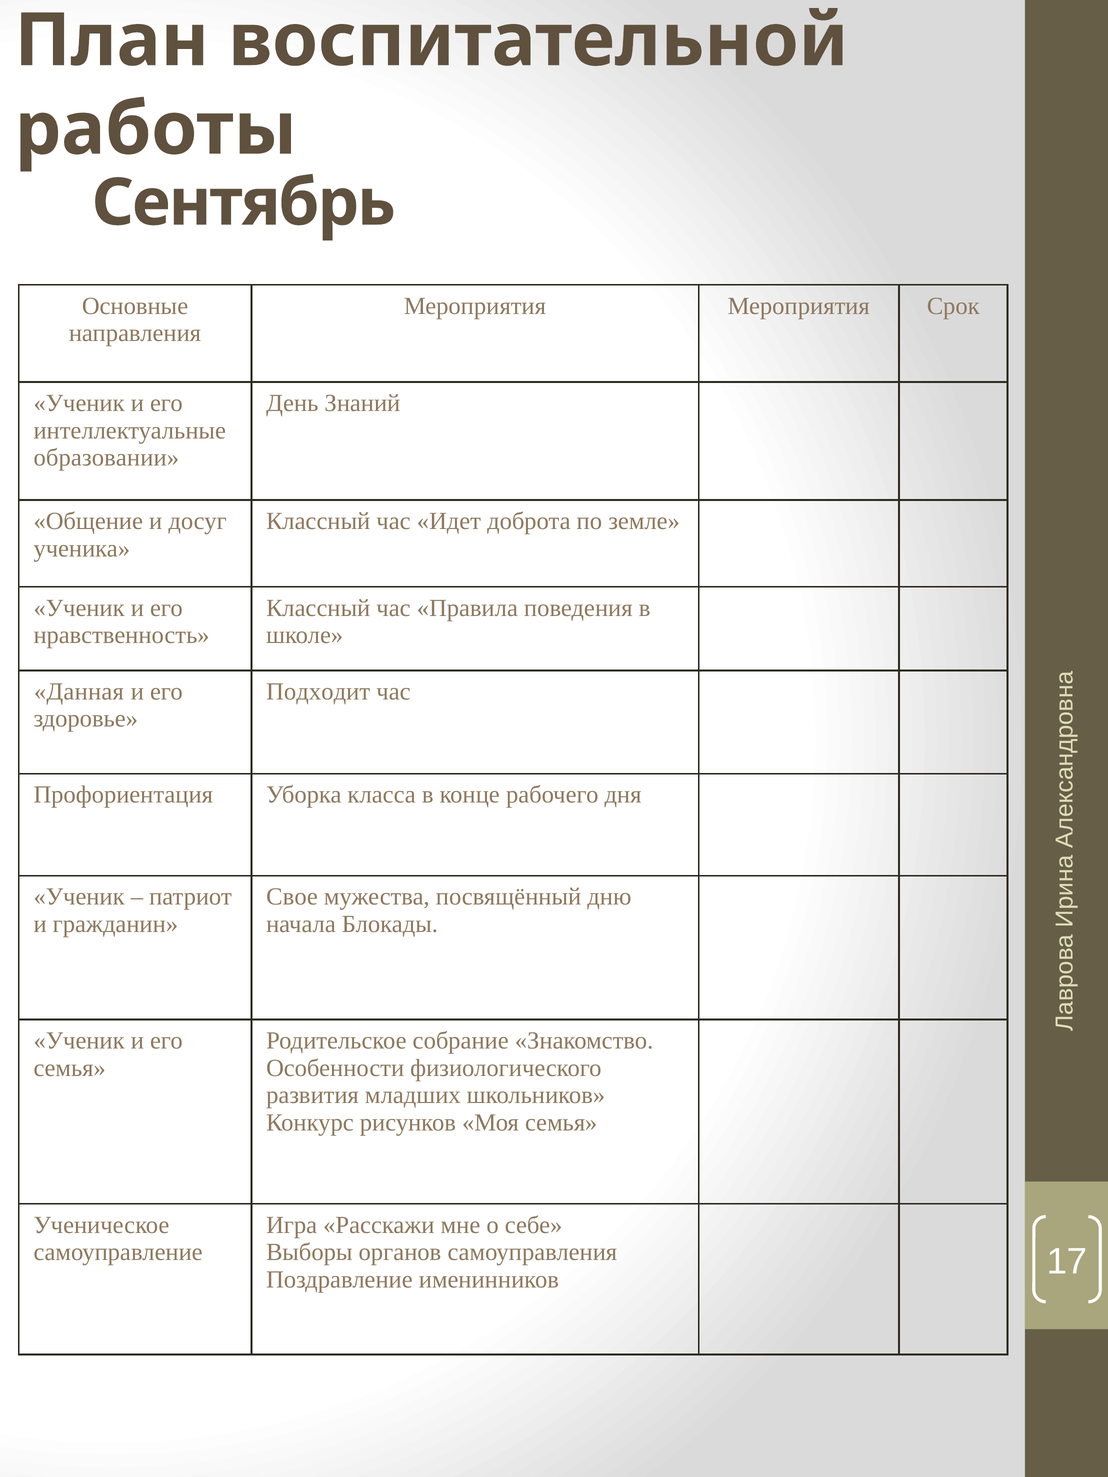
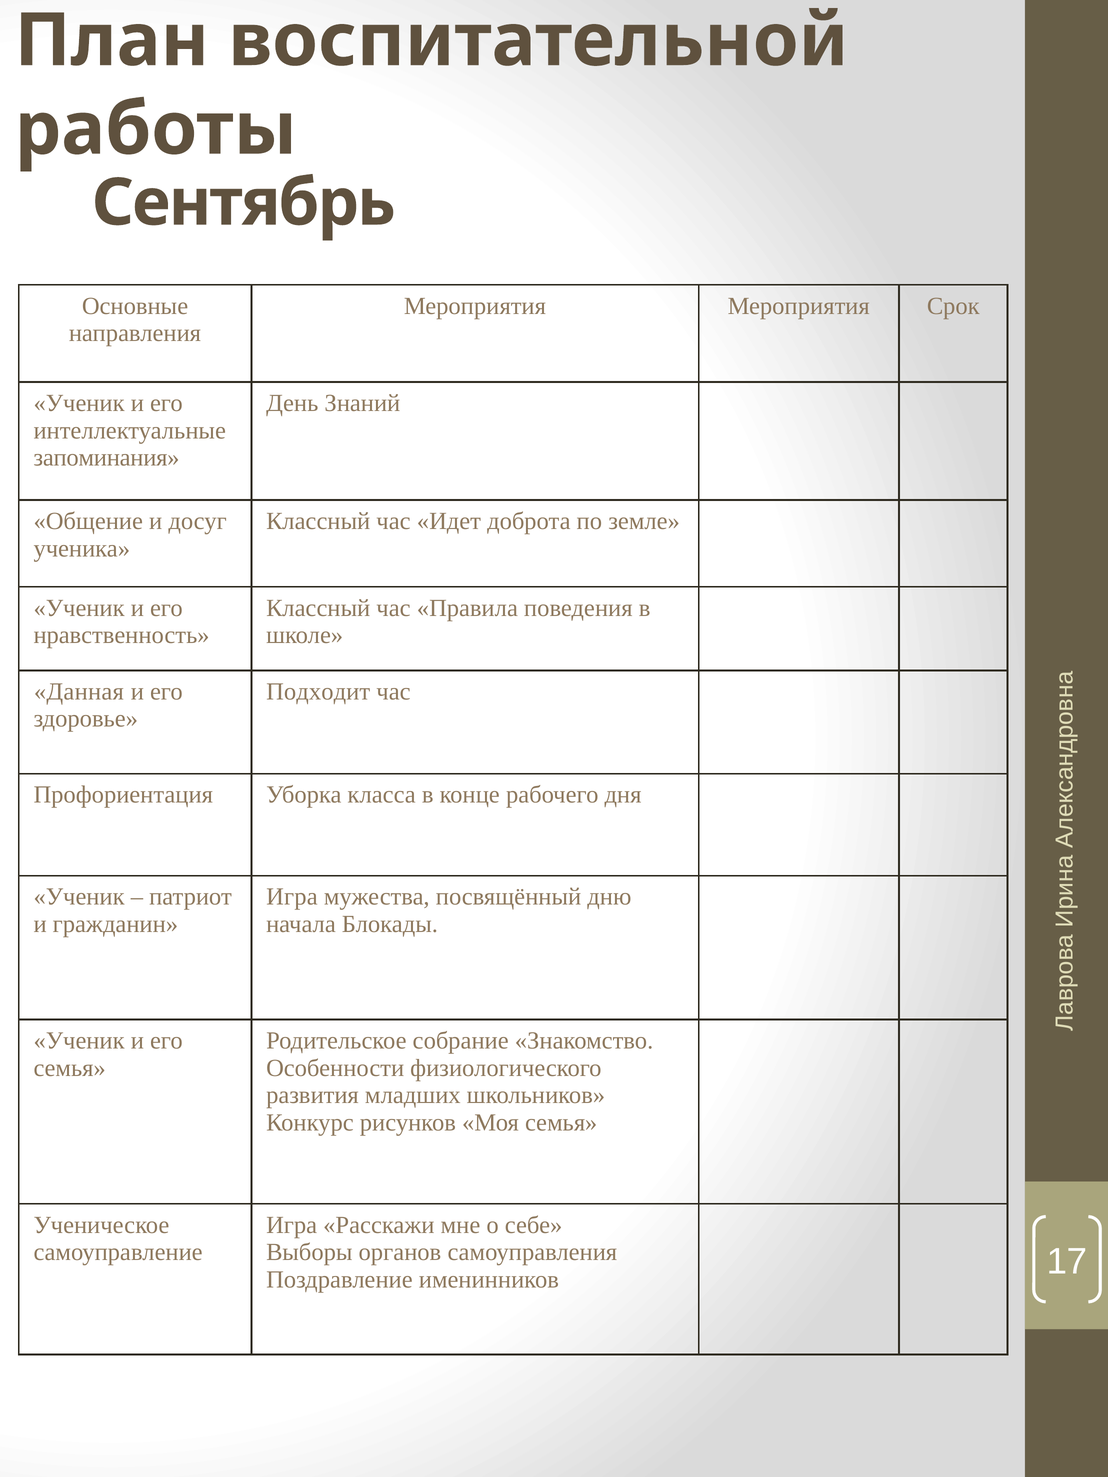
образовании: образовании -> запоминания (106, 458)
Свое: Свое -> Игра (292, 897)
